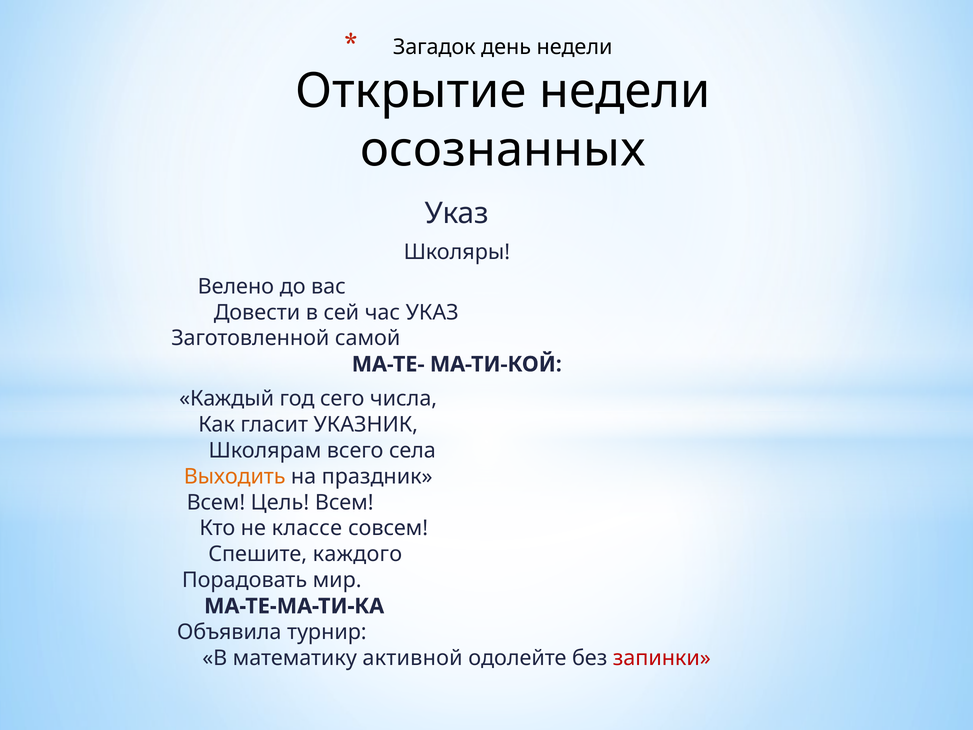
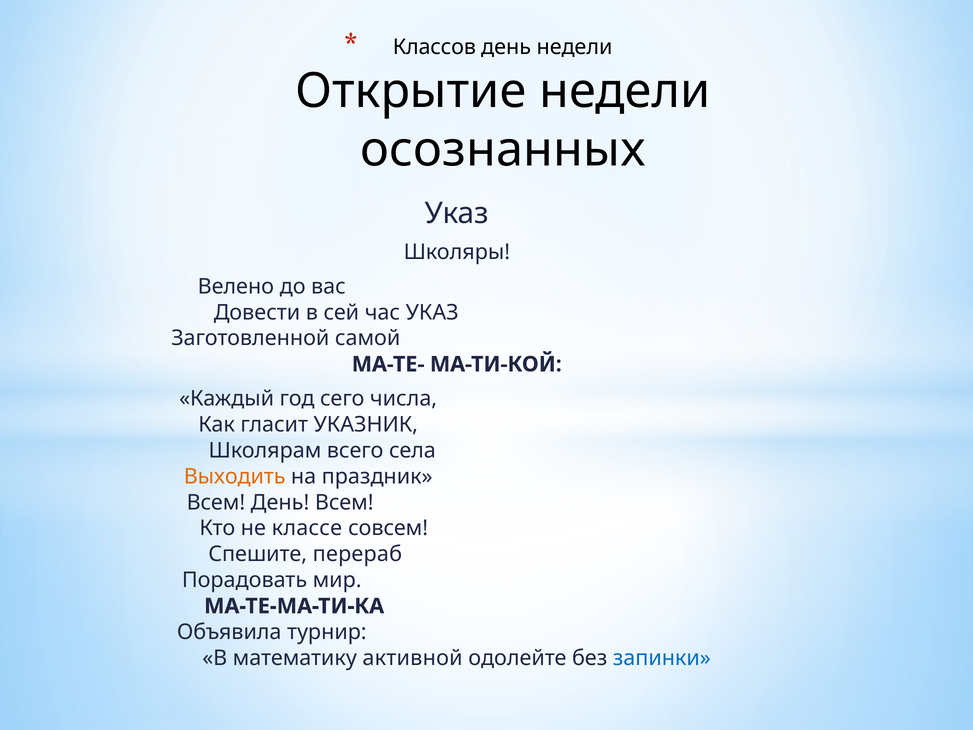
Загадок: Загадок -> Классов (434, 47)
Всем Цель: Цель -> День (280, 502)
каждого: каждого -> перераб (357, 554)
запинки colour: red -> blue (662, 658)
